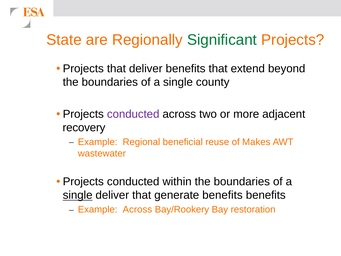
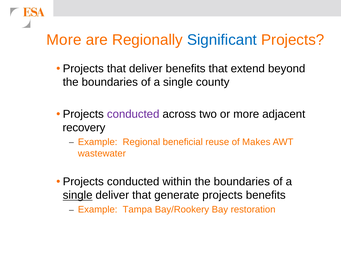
State: State -> More (64, 40)
Significant colour: green -> blue (222, 40)
generate benefits: benefits -> projects (222, 195)
Example Across: Across -> Tampa (137, 209)
